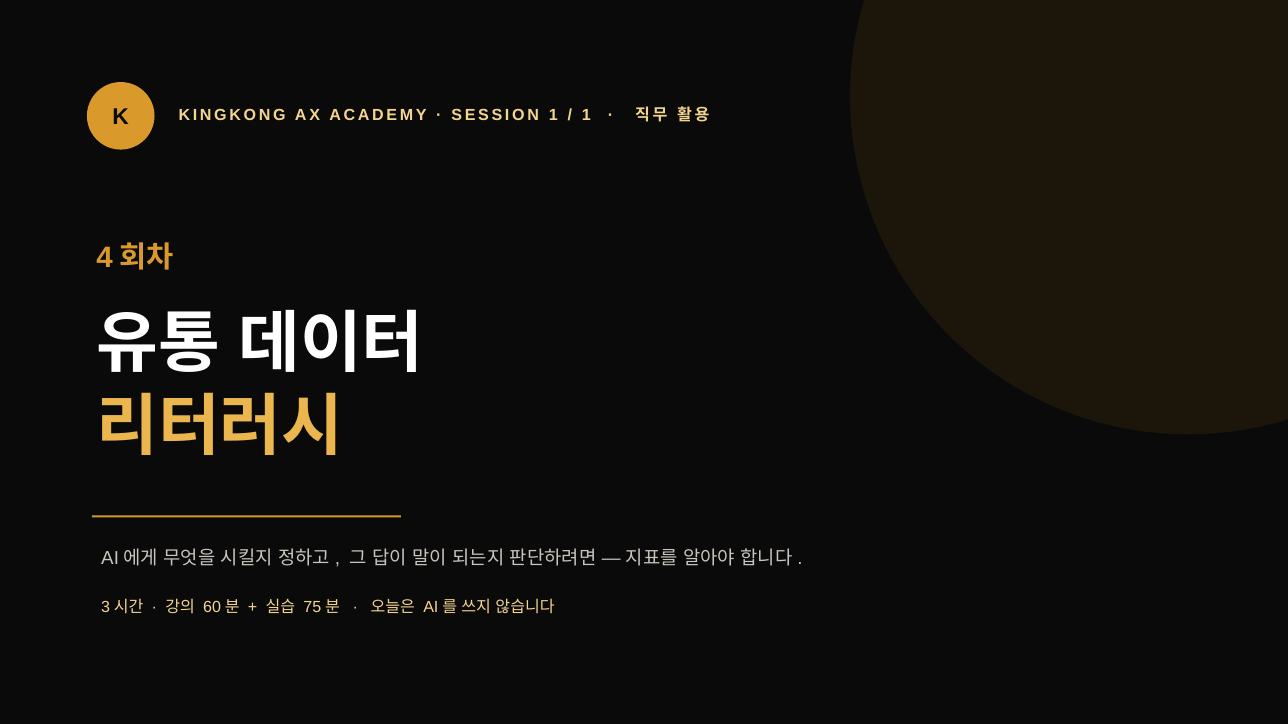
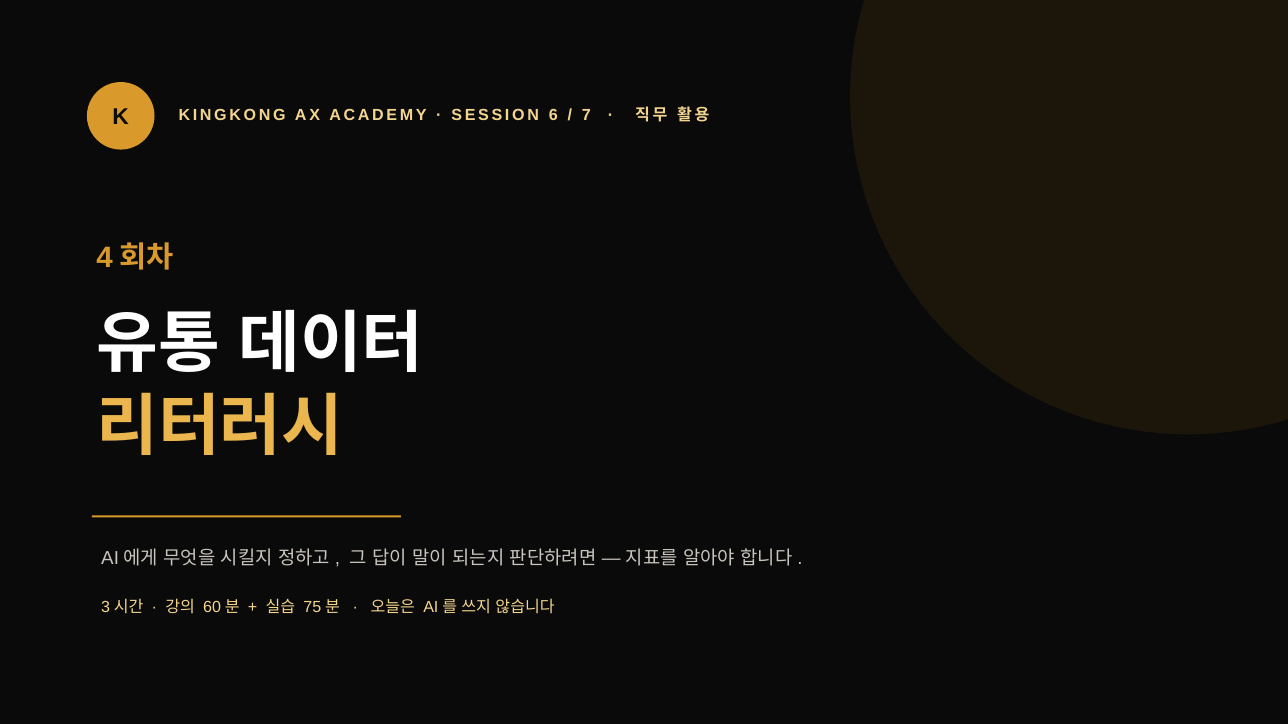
SESSION 1: 1 -> 6 (553, 115)
1: 1 -> 7 (586, 115)
